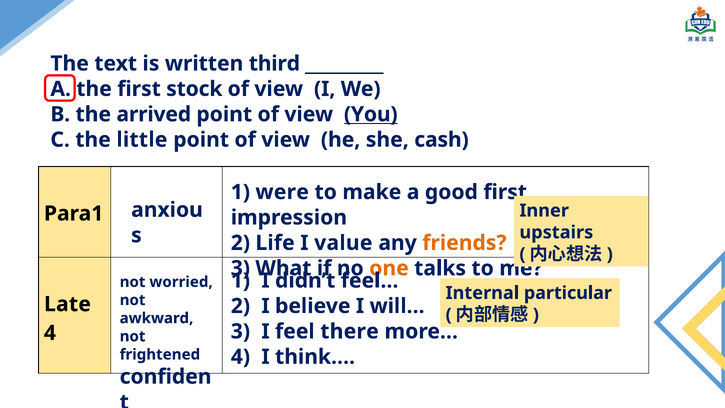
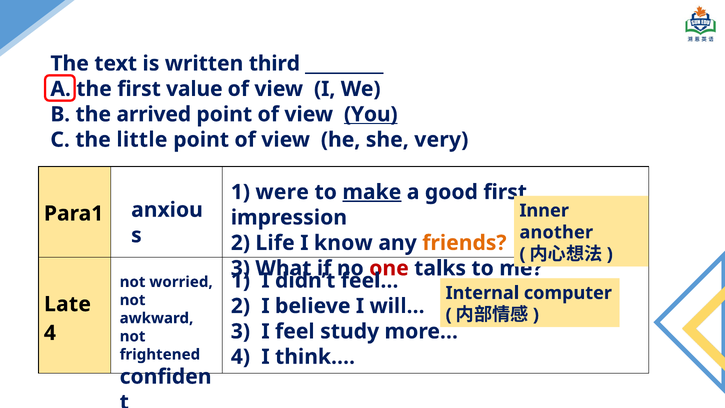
stock: stock -> value (194, 89)
cash: cash -> very (441, 140)
make underline: none -> present (372, 192)
upstairs: upstairs -> another (556, 232)
value: value -> know (343, 243)
one colour: orange -> red (389, 268)
particular: particular -> computer (568, 293)
there: there -> study (350, 331)
